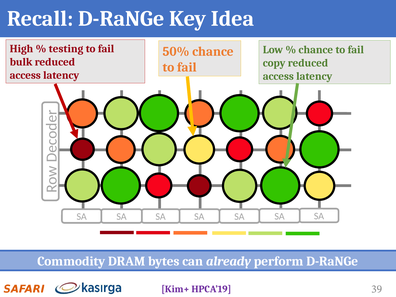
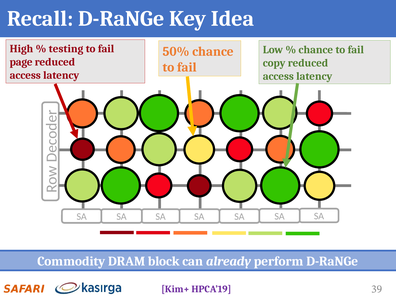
bulk: bulk -> page (21, 62)
bytes: bytes -> block (164, 261)
